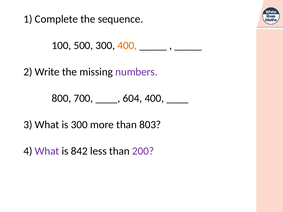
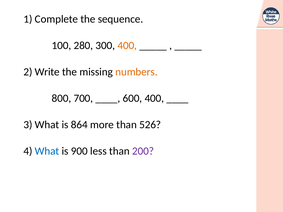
500: 500 -> 280 (83, 46)
numbers colour: purple -> orange (136, 72)
604: 604 -> 600 (132, 98)
is 300: 300 -> 864 (79, 125)
803: 803 -> 526 (150, 125)
What colour: purple -> blue (47, 151)
842: 842 -> 900 (79, 151)
